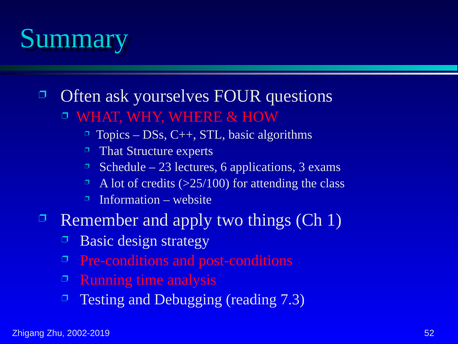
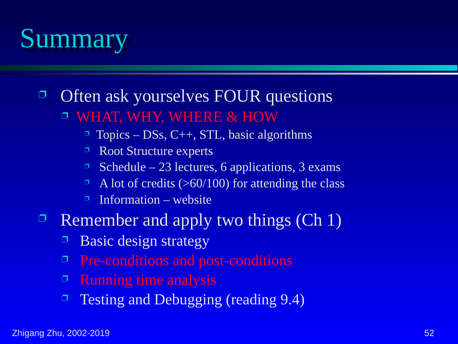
That: That -> Root (111, 151)
>25/100: >25/100 -> >60/100 (204, 183)
7.3: 7.3 -> 9.4 (293, 299)
